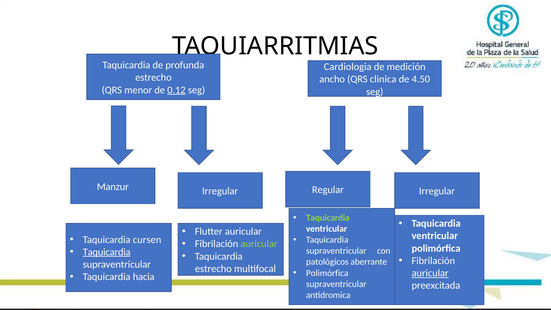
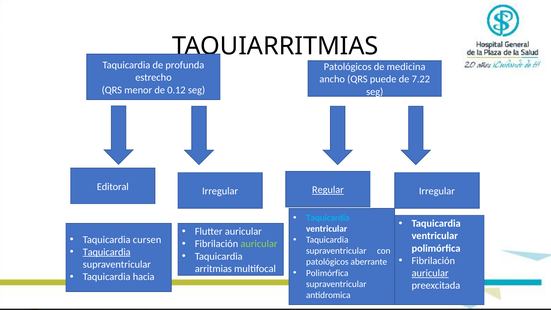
Cardiologia: Cardiologia -> Patológicos (348, 67)
medición: medición -> medicina (406, 67)
clinica: clinica -> puede (383, 79)
4.50: 4.50 -> 7.22 (421, 79)
0.12 underline: present -> none (176, 90)
Manzur: Manzur -> Editoral (113, 187)
Regular underline: none -> present (328, 190)
Taquicardia colour: light green -> light blue (328, 218)
estrecho: estrecho -> arritmias (213, 269)
